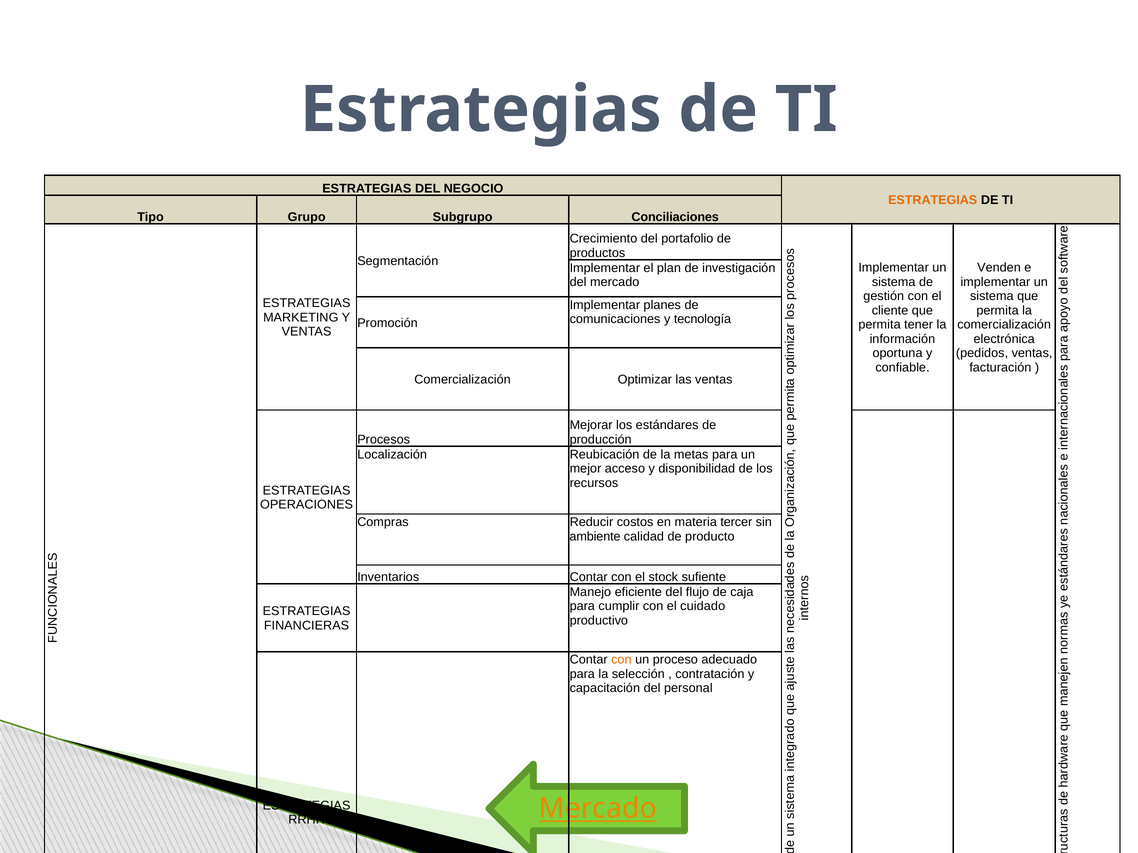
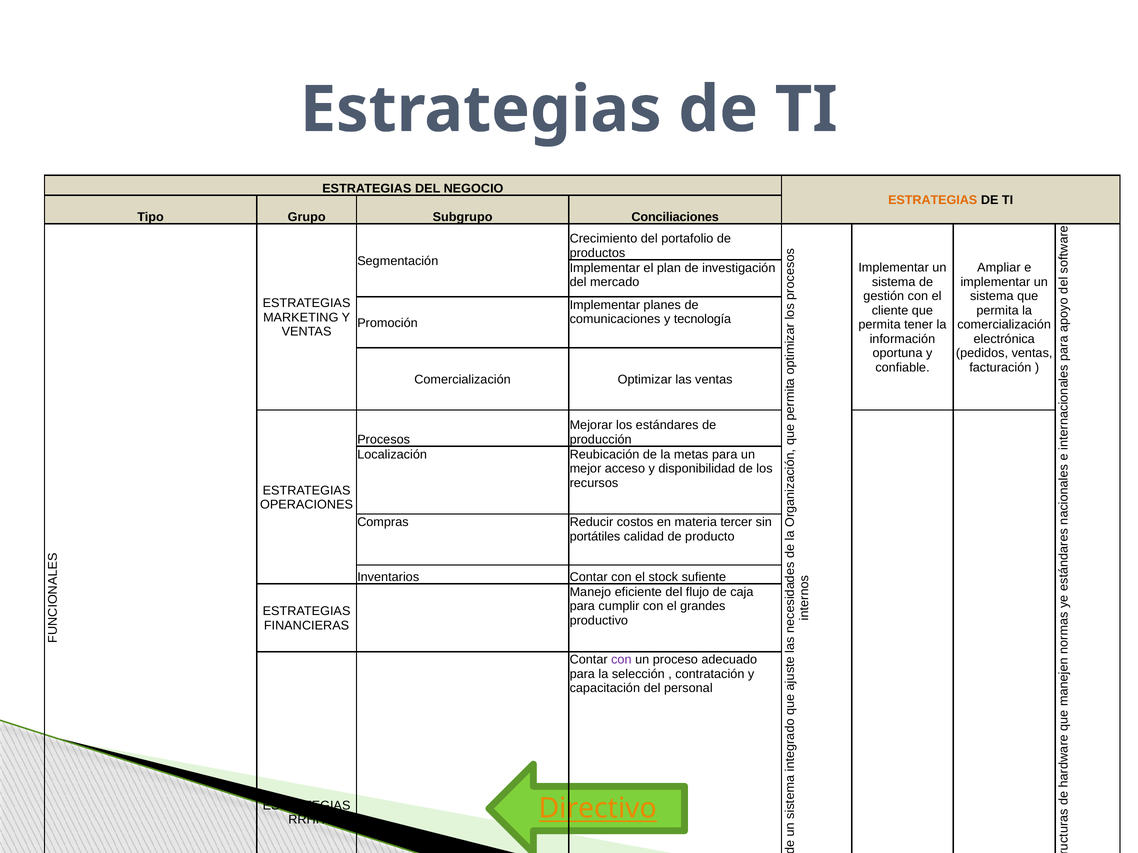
Venden: Venden -> Ampliar (999, 268)
ambiente: ambiente -> portátiles (595, 537)
cuidado: cuidado -> grandes (703, 607)
con colour: orange -> purple (621, 660)
Mercado: Mercado -> Directivo (598, 809)
